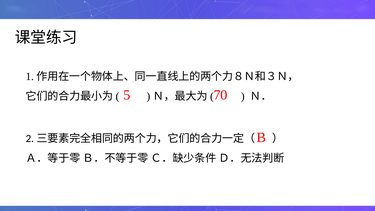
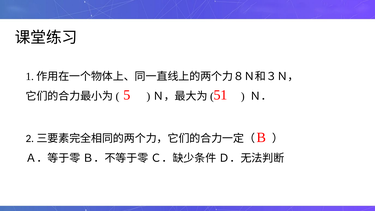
70: 70 -> 51 (221, 95)
